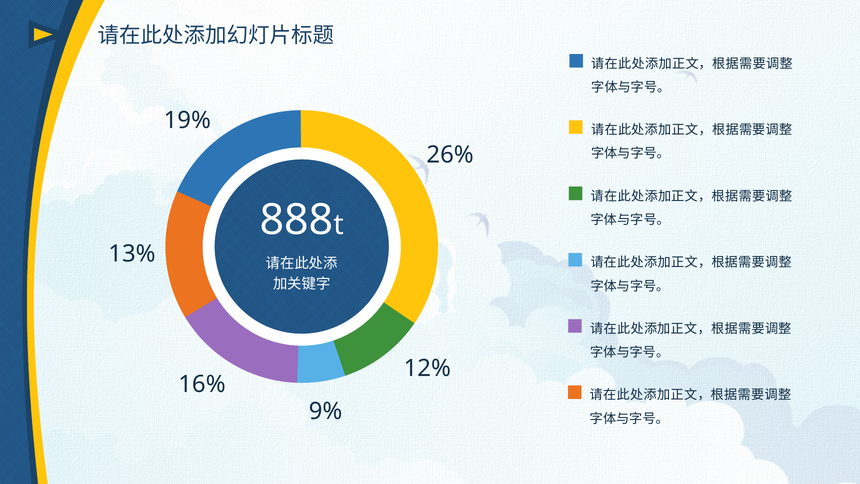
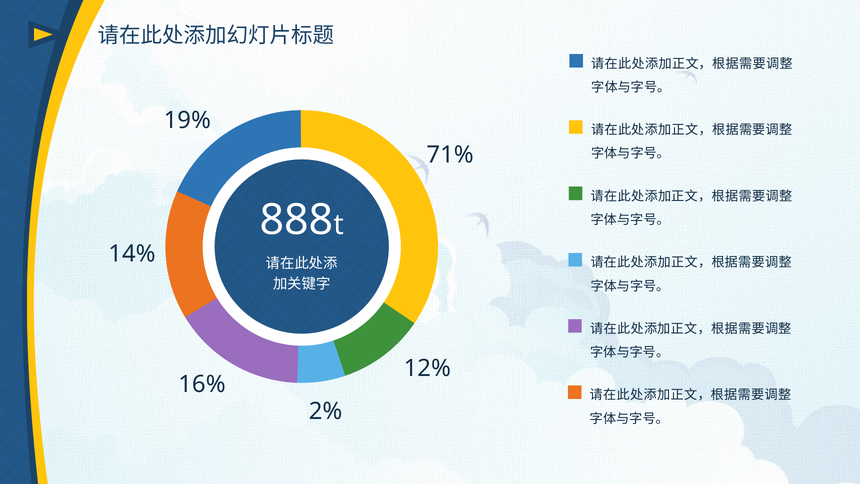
26%: 26% -> 71% (450, 155)
13%: 13% -> 14% (132, 254)
9%: 9% -> 2% (326, 411)
